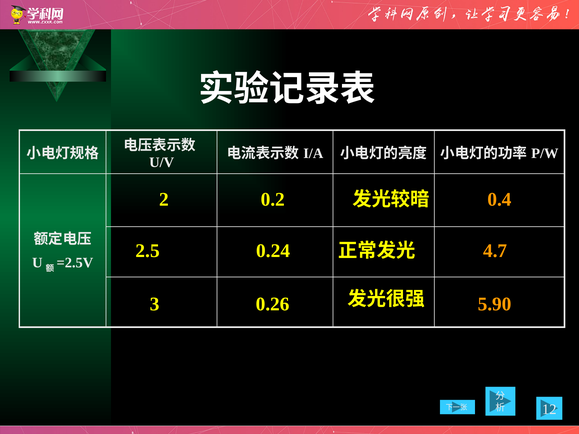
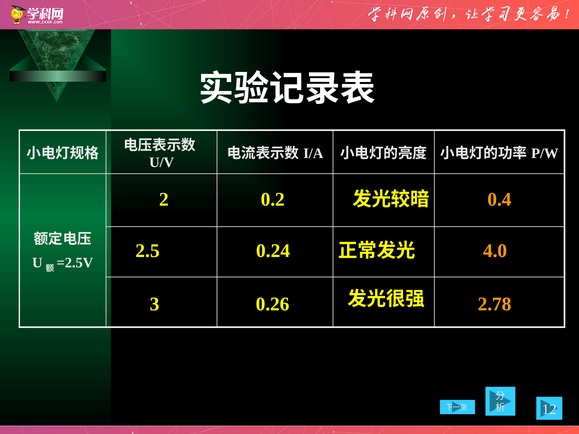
4.7: 4.7 -> 4.0 (495, 251)
5.90: 5.90 -> 2.78 (495, 304)
